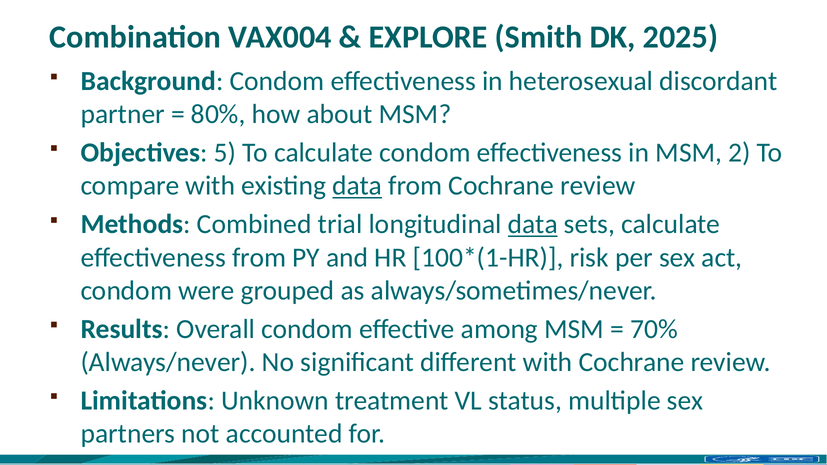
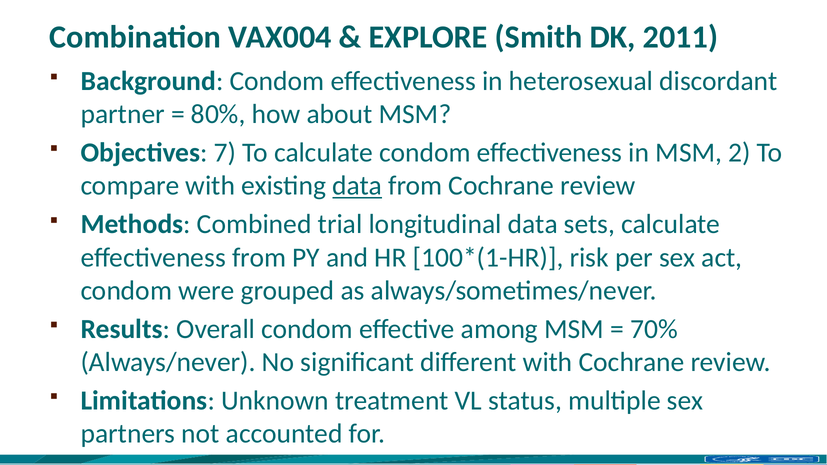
2025: 2025 -> 2011 (680, 37)
5: 5 -> 7 (225, 153)
data underline: present -> none (533, 224)
